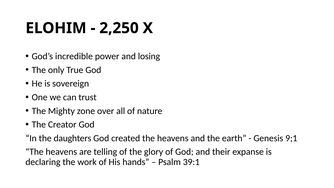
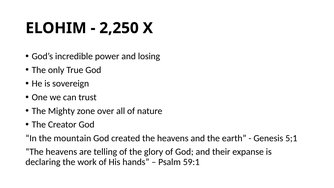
daughters: daughters -> mountain (72, 138)
9;1: 9;1 -> 5;1 (291, 138)
39:1: 39:1 -> 59:1 (191, 162)
